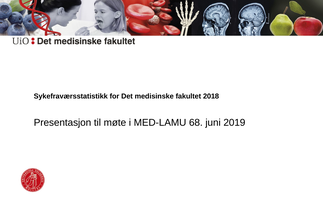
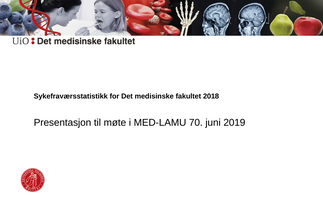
68: 68 -> 70 (196, 123)
